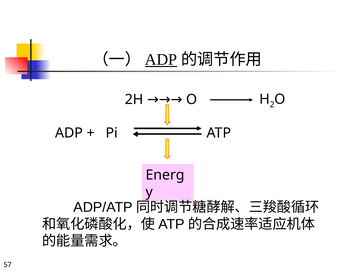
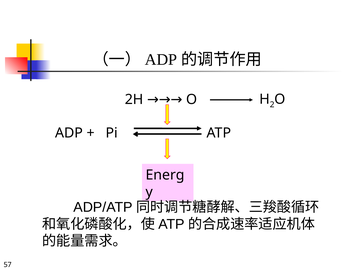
ADP underline: present -> none (161, 60)
